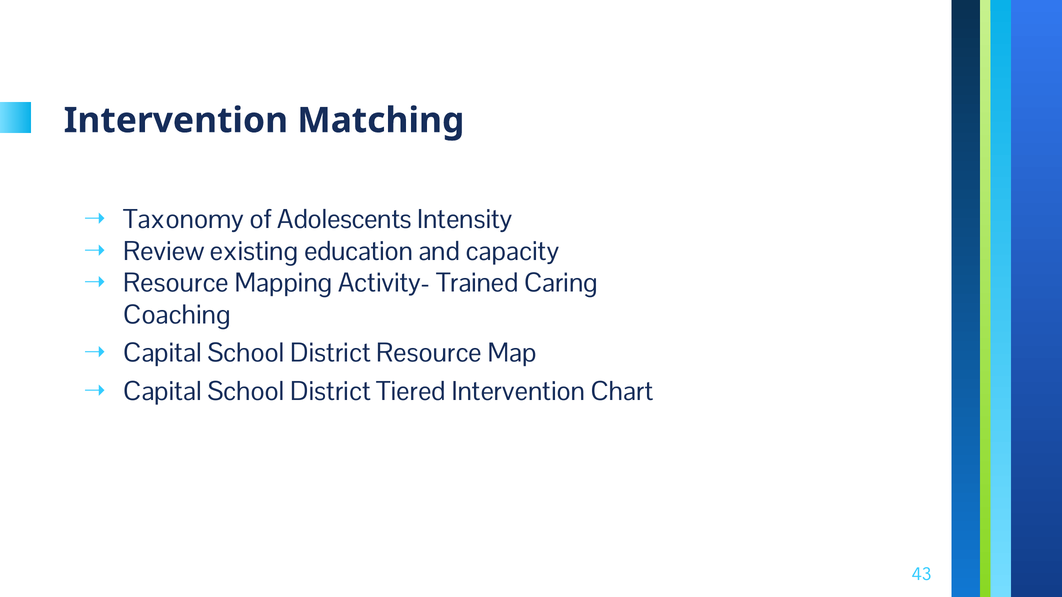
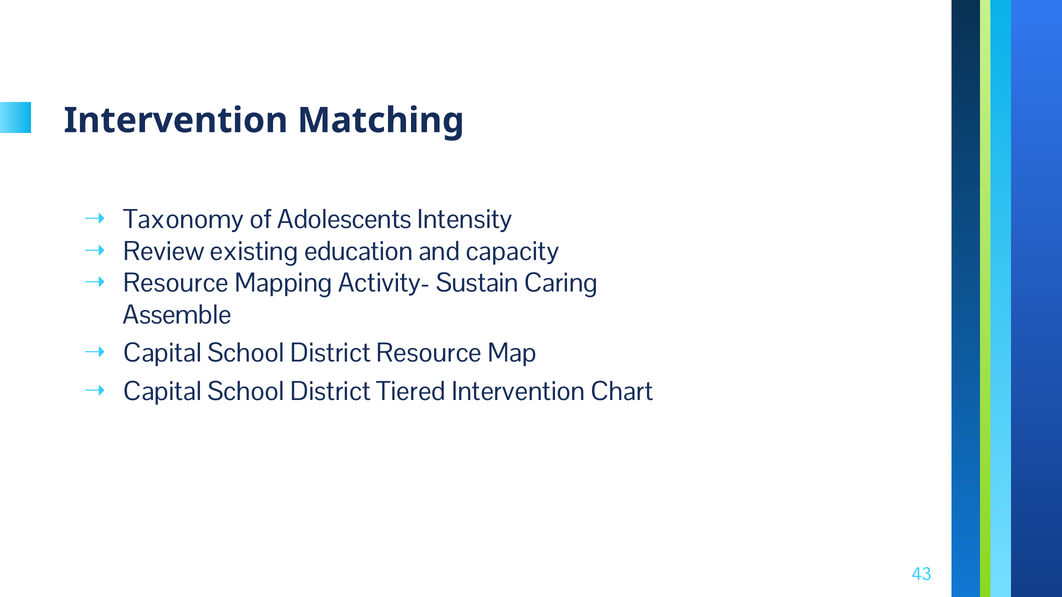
Trained: Trained -> Sustain (477, 283)
Coaching: Coaching -> Assemble (177, 315)
